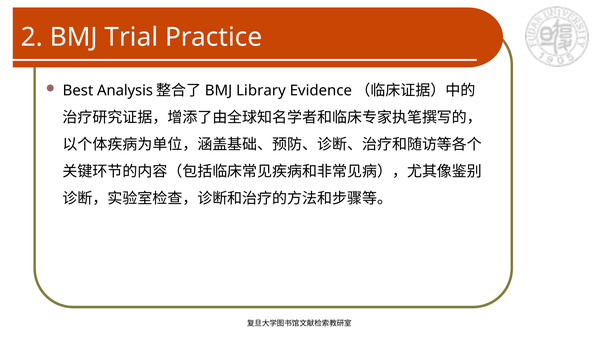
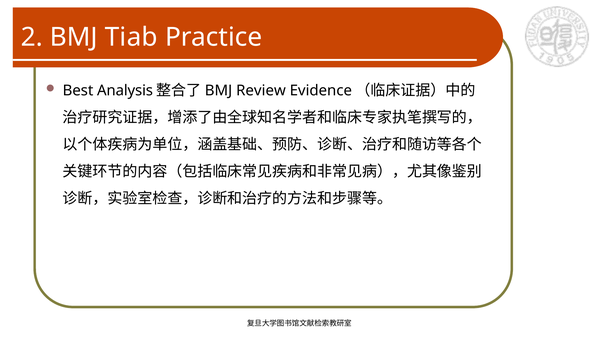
Trial: Trial -> Tiab (131, 37)
Library: Library -> Review (261, 91)
